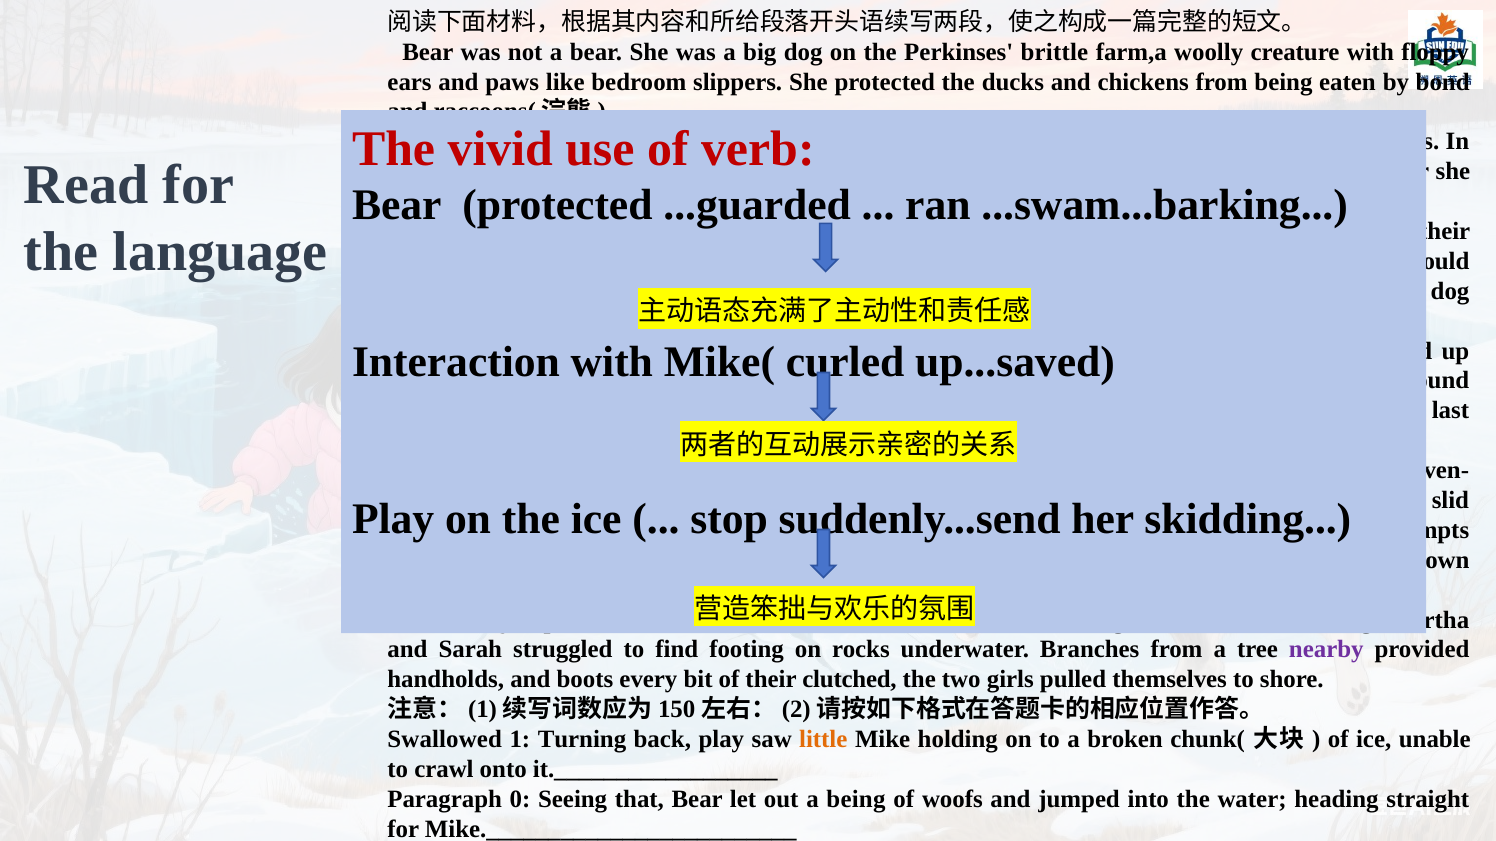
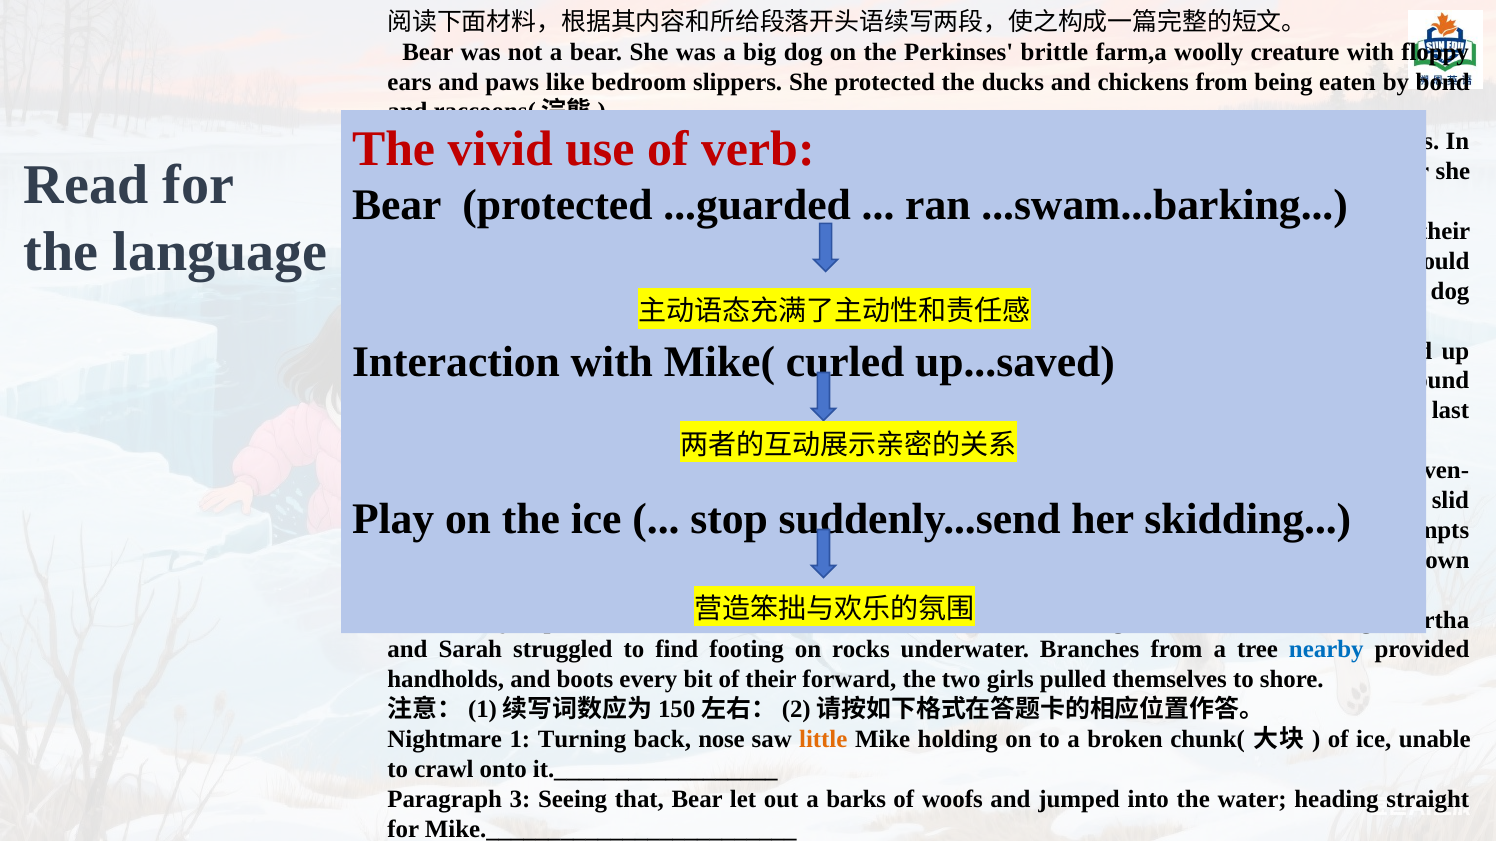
nearby colour: purple -> blue (1326, 650)
clutched: clutched -> forward (849, 680)
Swallowed: Swallowed -> Nightmare (445, 740)
back play: play -> nose (721, 740)
0: 0 -> 3 (520, 800)
a being: being -> barks (856, 800)
